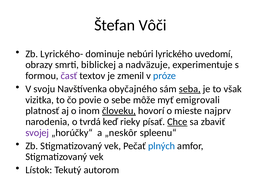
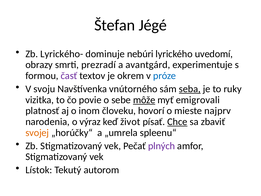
Vôči: Vôči -> Jégé (153, 25)
biblickej: biblickej -> prezradí (99, 65)
nadväzuje: nadväzuje -> avantgárd (148, 65)
zmenil: zmenil -> okrem (131, 76)
obyčajného: obyčajného -> vnútorného (133, 89)
však: však -> ruky (233, 89)
môže underline: none -> present (144, 100)
človeku underline: present -> none (119, 111)
tvrdá: tvrdá -> výraz (90, 122)
rieky: rieky -> život (130, 122)
svojej colour: purple -> orange (37, 133)
„neskôr: „neskôr -> „umrela (121, 133)
plných colour: blue -> purple (162, 146)
